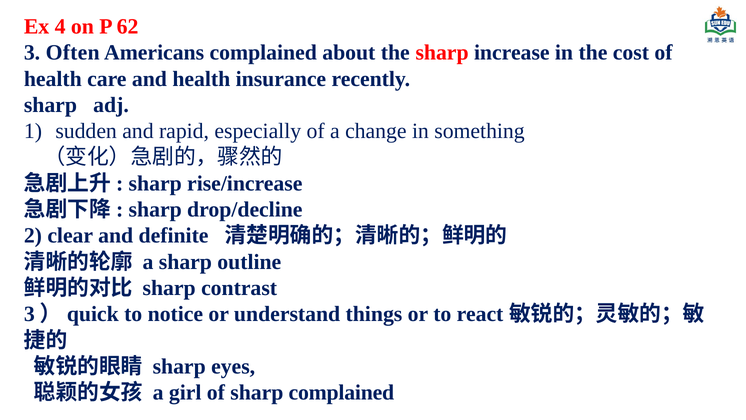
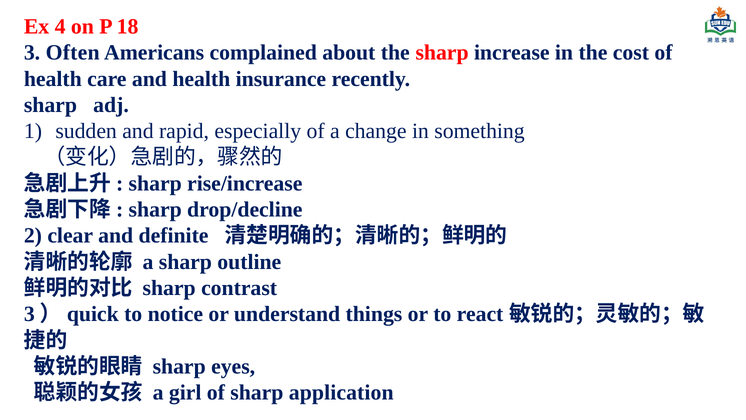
62: 62 -> 18 (128, 27)
sharp complained: complained -> application (341, 392)
